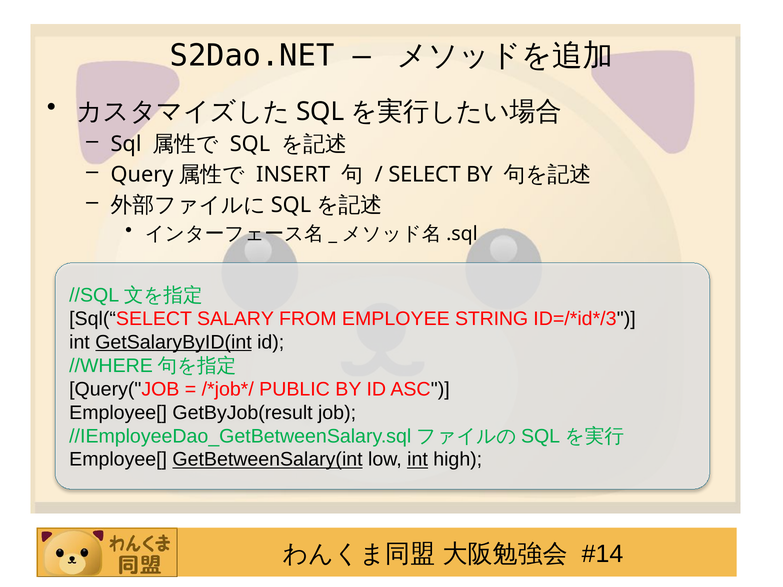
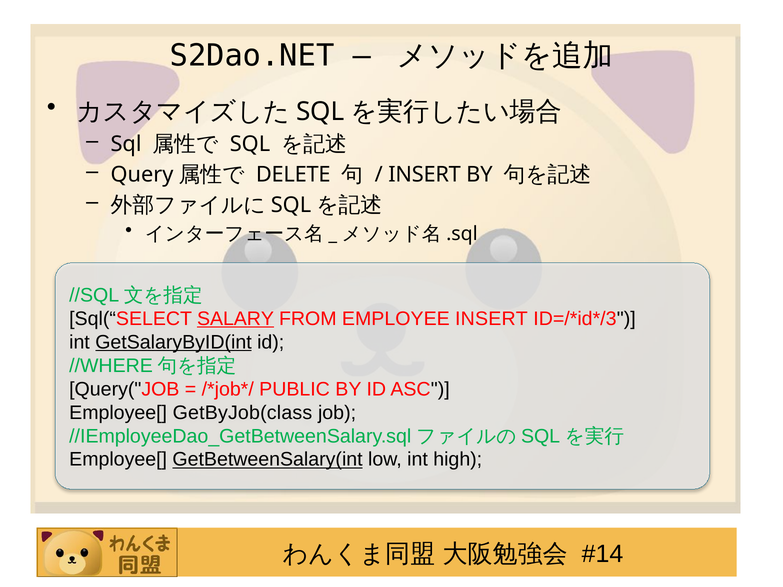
INSERT: INSERT -> DELETE (293, 175)
SELECT: SELECT -> INSERT (425, 175)
SALARY underline: none -> present (236, 319)
EMPLOYEE STRING: STRING -> INSERT (491, 319)
GetByJob(result: GetByJob(result -> GetByJob(class (242, 413)
int underline: present -> none (417, 460)
